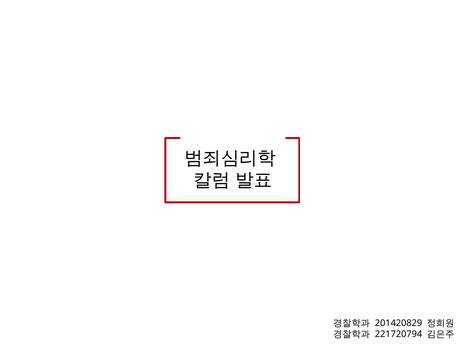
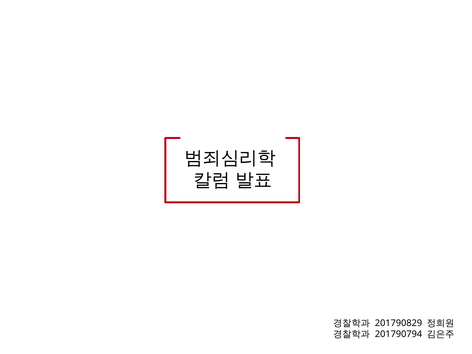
201420829: 201420829 -> 201790829 (399, 323)
221720794: 221720794 -> 201790794 (399, 334)
